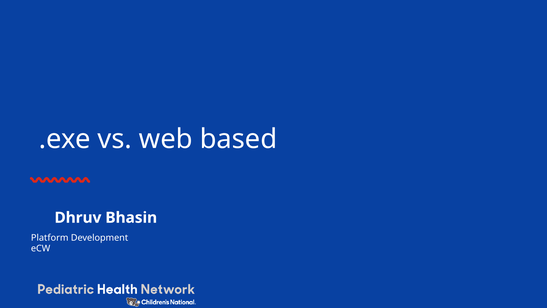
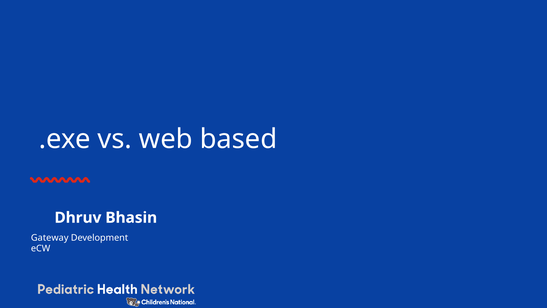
Platform: Platform -> Gateway (50, 237)
